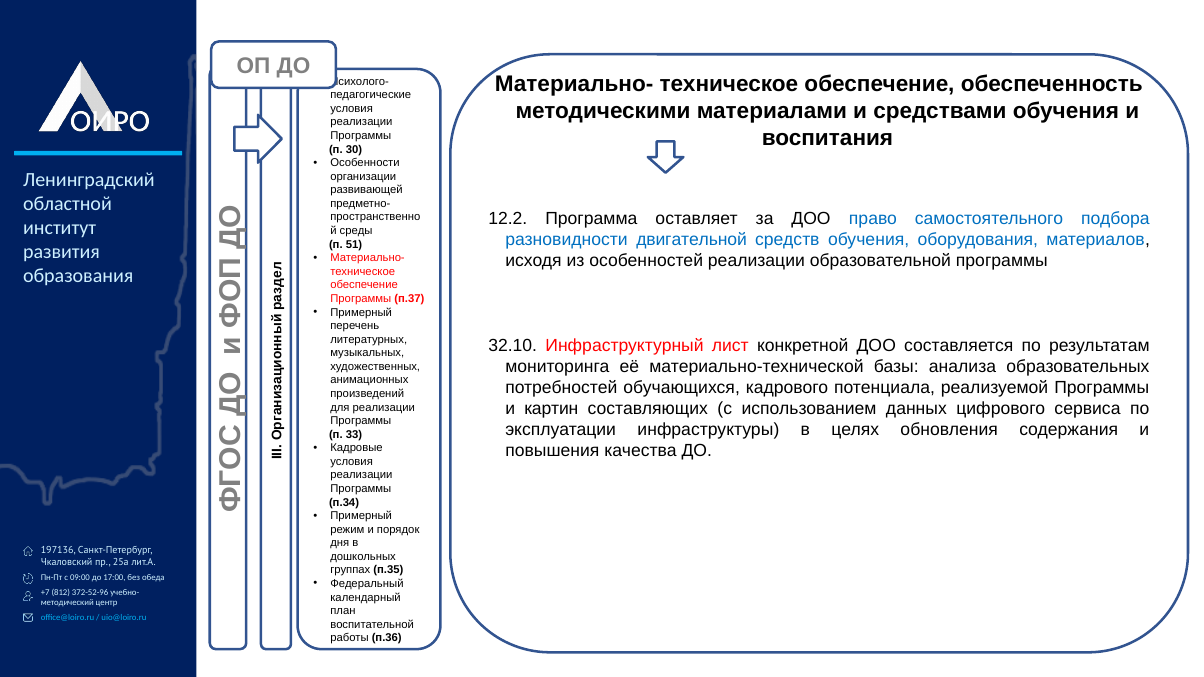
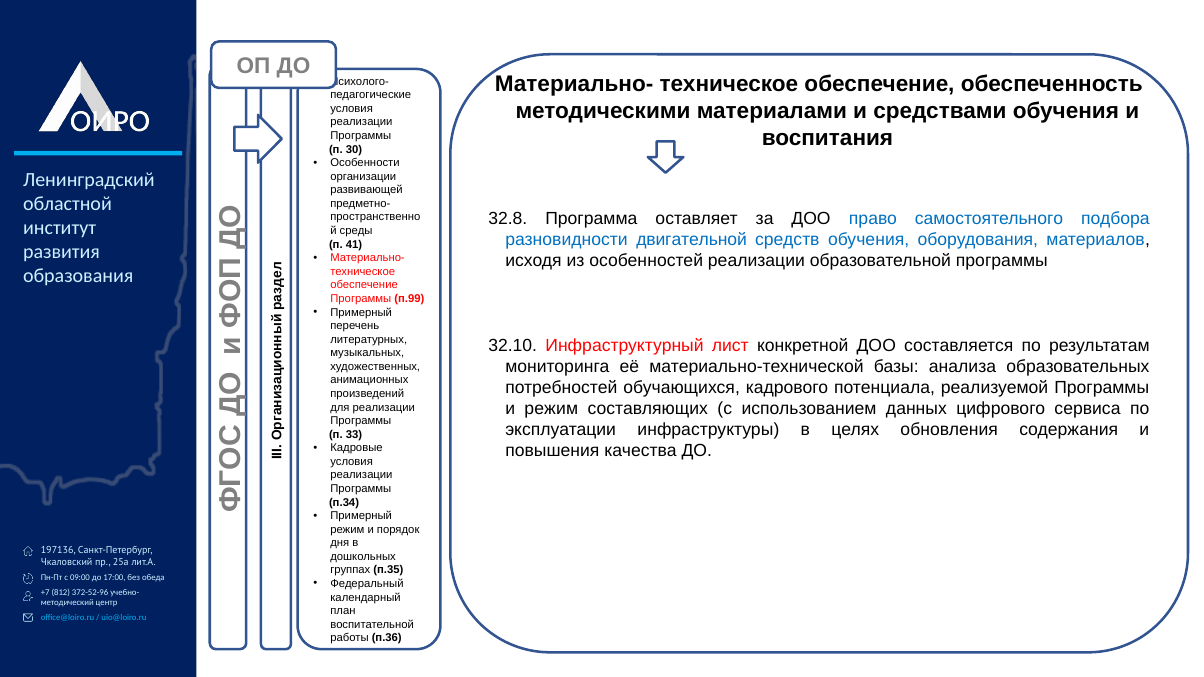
12.2: 12.2 -> 32.8 (508, 219)
51: 51 -> 41 (354, 244)
п.37: п.37 -> п.99 (409, 299)
и картин: картин -> режим (551, 409)
